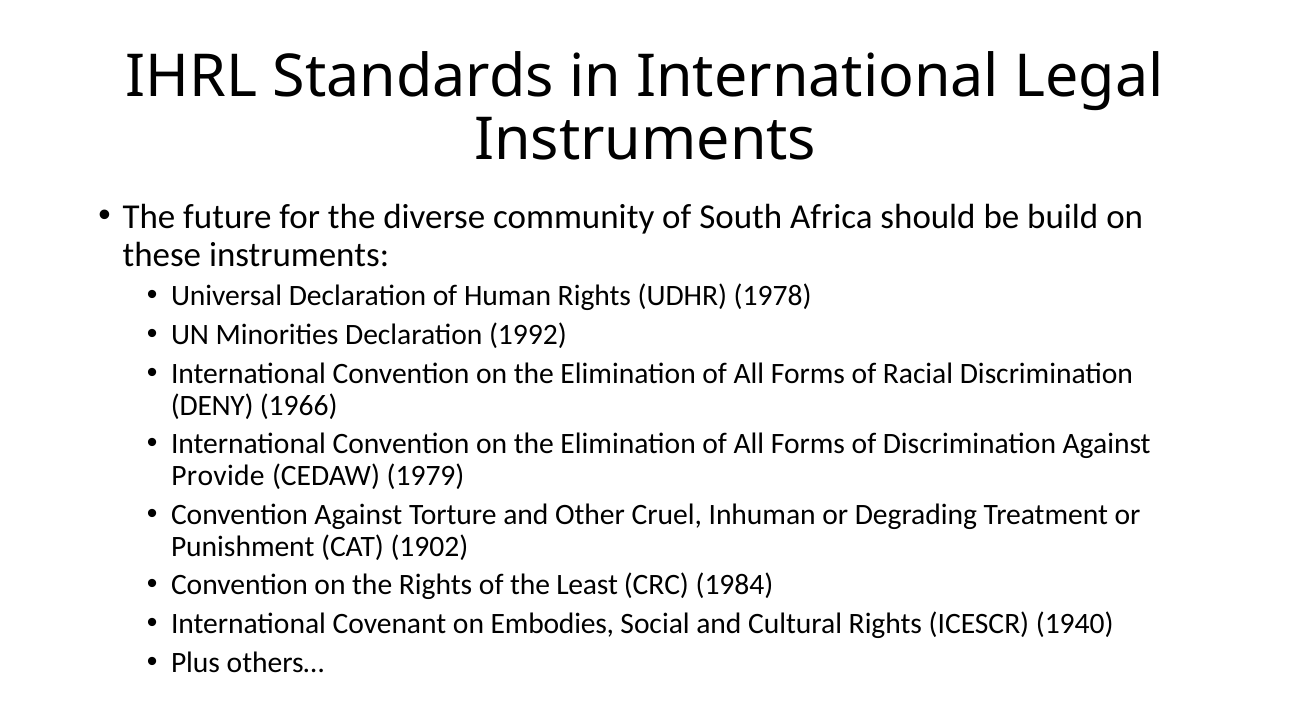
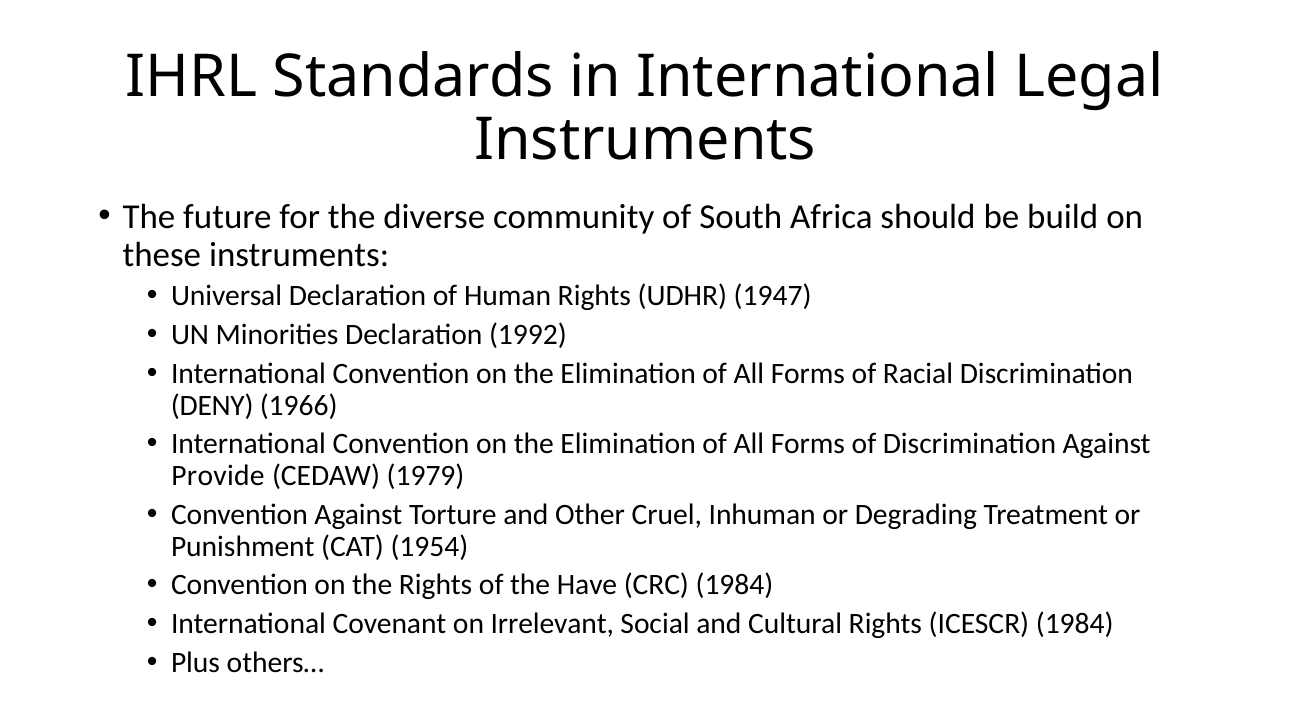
1978: 1978 -> 1947 (773, 296)
1902: 1902 -> 1954 (429, 547)
Least: Least -> Have (587, 585)
Embodies: Embodies -> Irrelevant (552, 624)
ICESCR 1940: 1940 -> 1984 (1075, 624)
